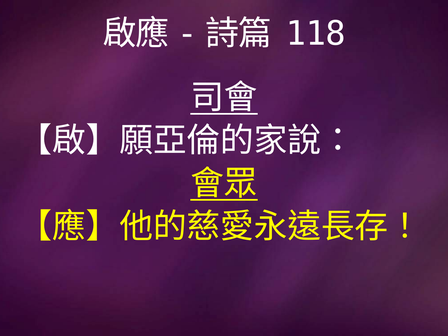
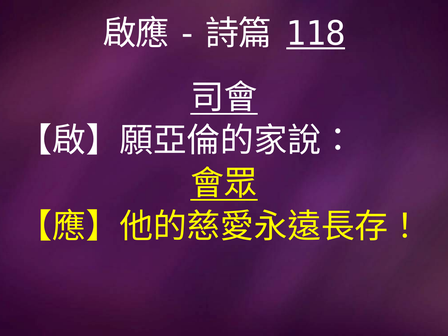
118 underline: none -> present (316, 34)
